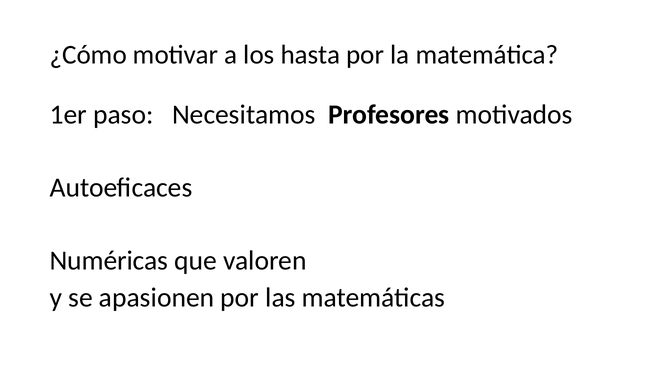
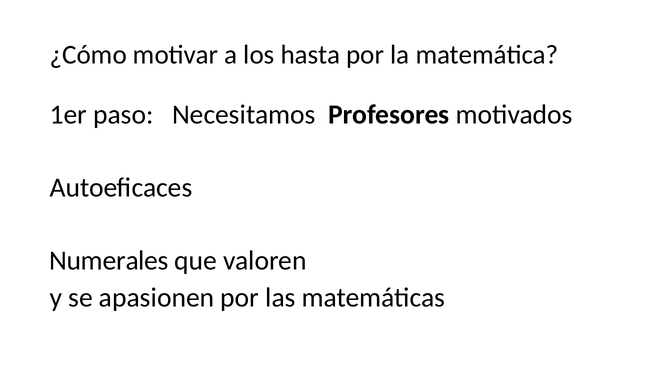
Numéricas: Numéricas -> Numerales (109, 261)
